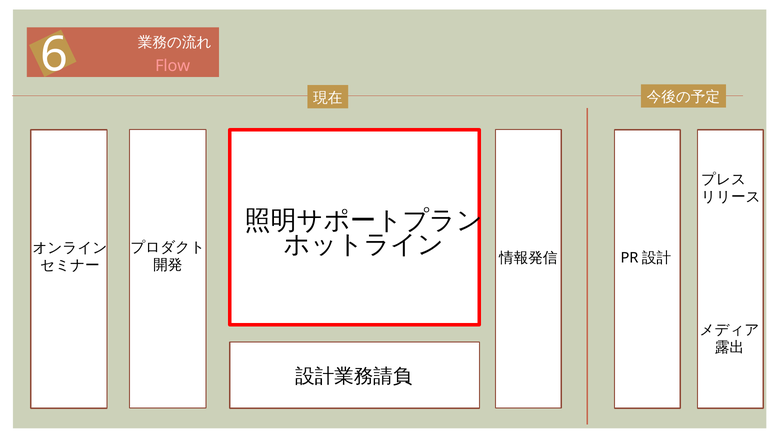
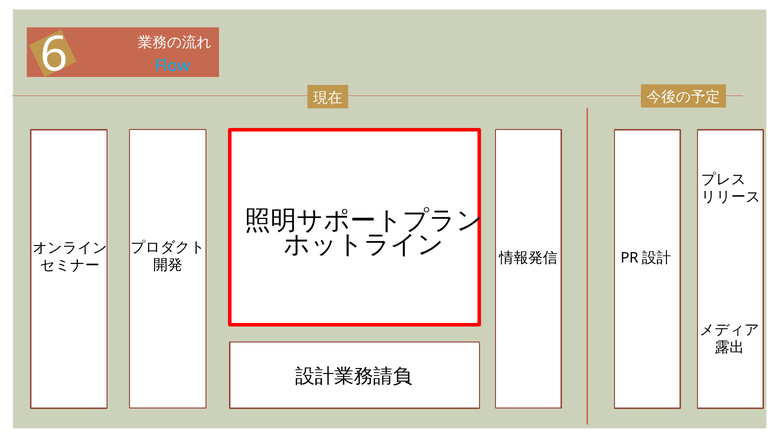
Flow colour: pink -> light blue (173, 66)
